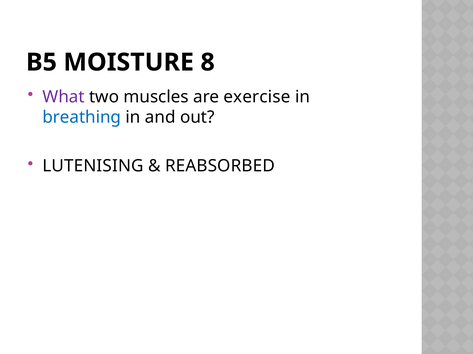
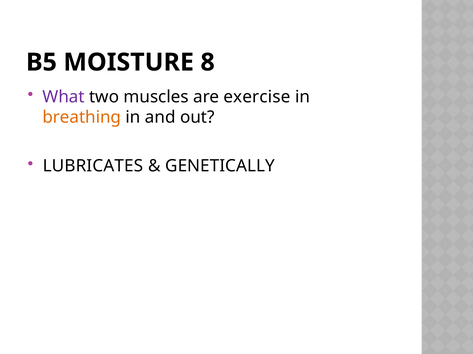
breathing colour: blue -> orange (82, 118)
LUTENISING: LUTENISING -> LUBRICATES (93, 166)
REABSORBED: REABSORBED -> GENETICALLY (220, 166)
